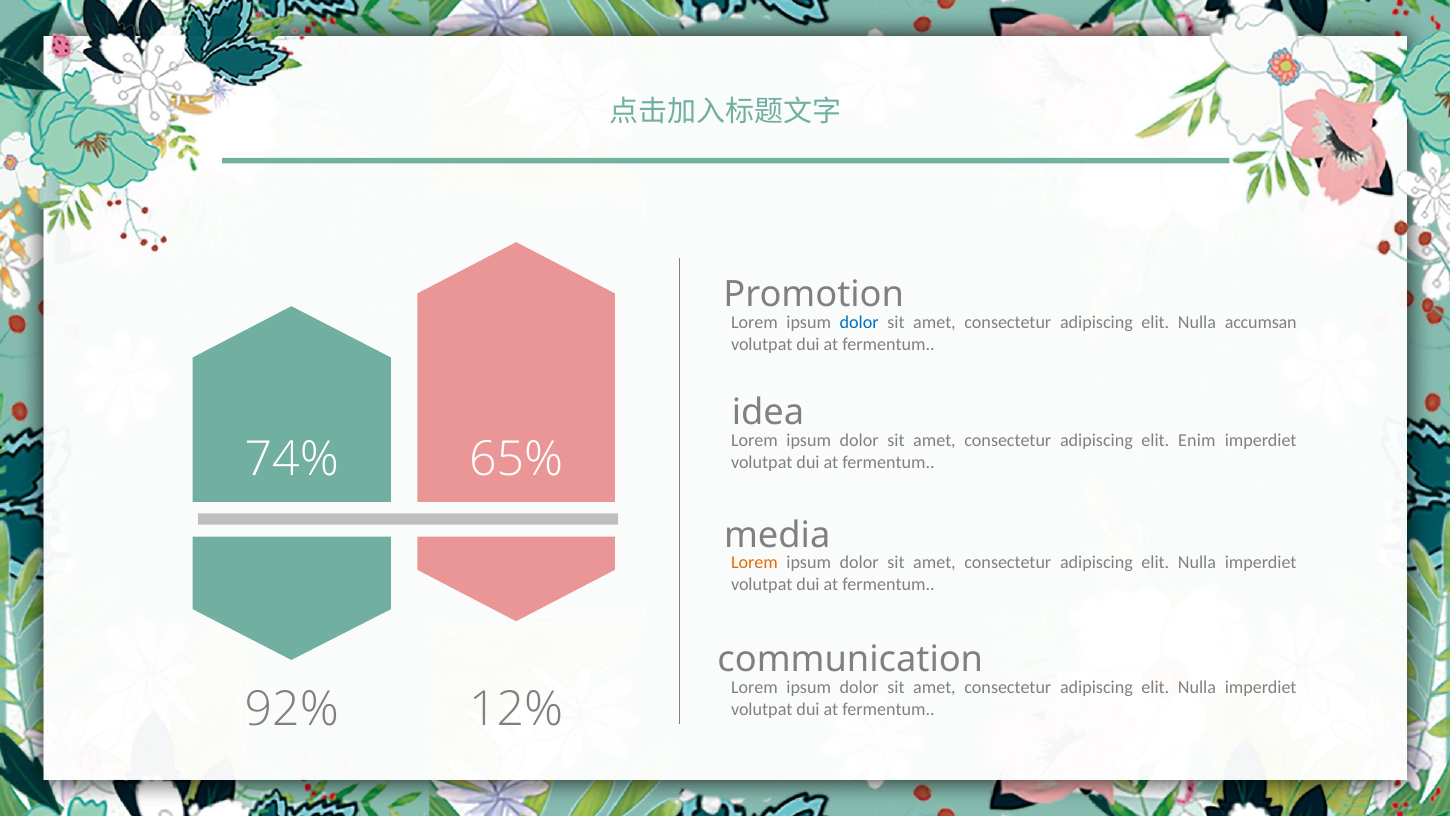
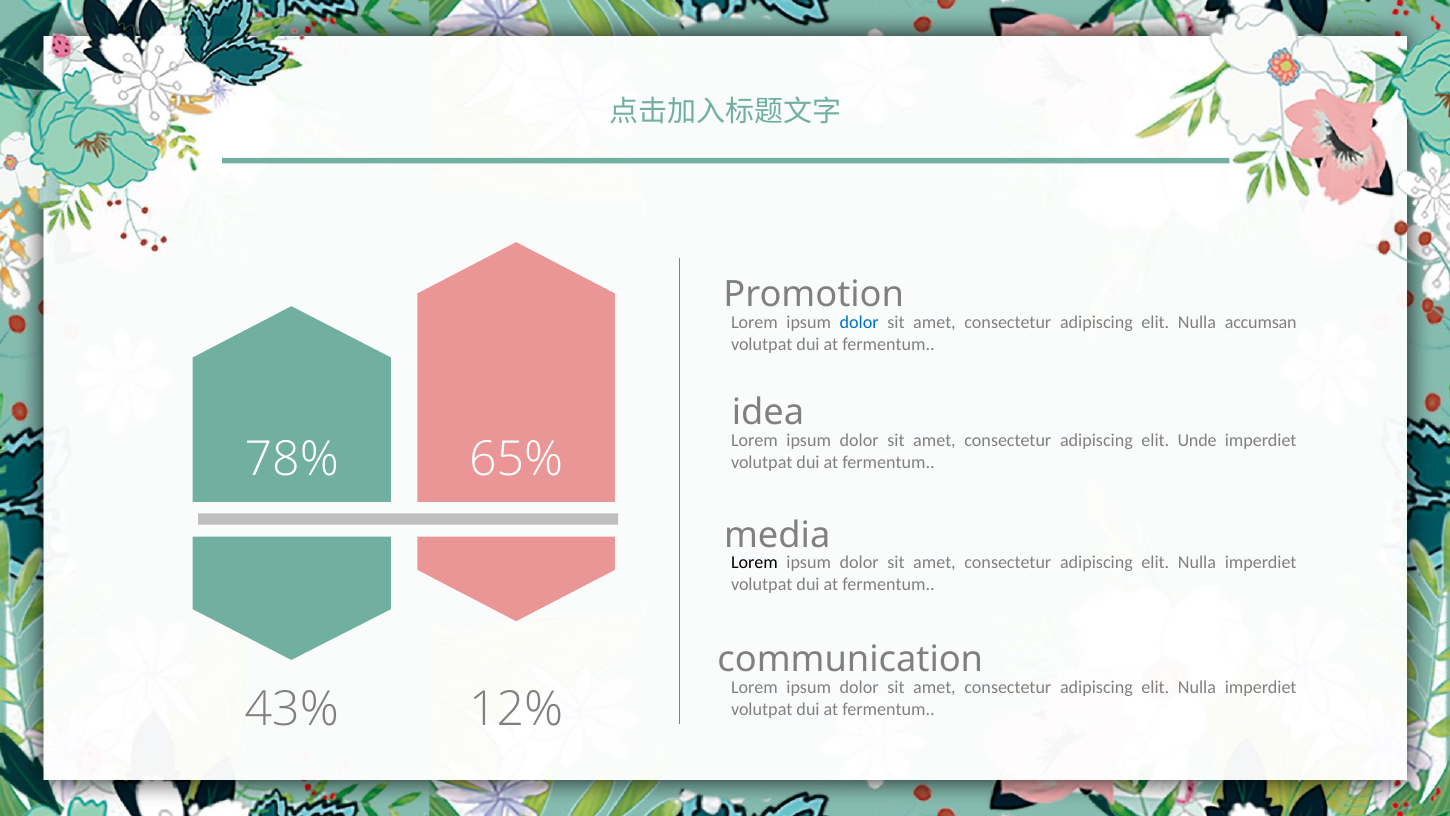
Enim: Enim -> Unde (1197, 441)
74%: 74% -> 78% (292, 459)
Lorem colour: orange -> black (754, 563)
92%: 92% -> 43% (292, 710)
